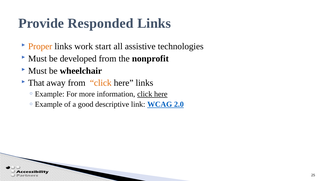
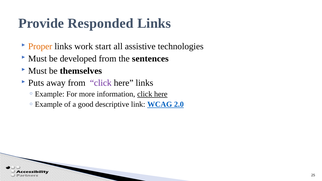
nonprofit: nonprofit -> sentences (150, 59)
wheelchair: wheelchair -> themselves (81, 71)
That: That -> Puts (36, 83)
click colour: orange -> purple (101, 83)
